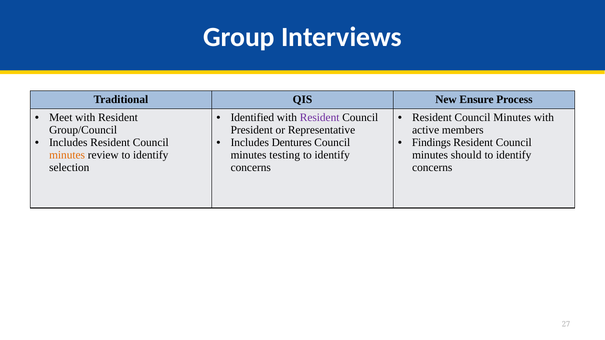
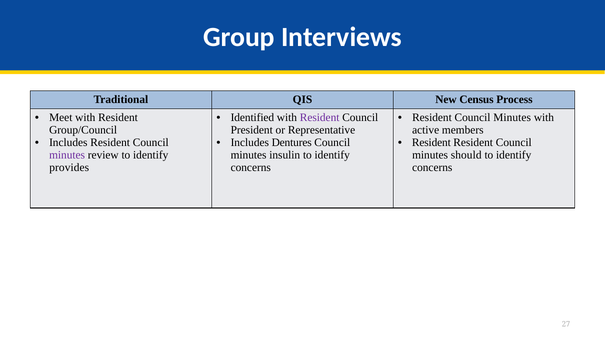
Ensure: Ensure -> Census (477, 99)
Findings: Findings -> Resident (431, 143)
minutes colour: orange -> purple (67, 155)
testing: testing -> insulin (285, 155)
selection: selection -> provides (69, 168)
